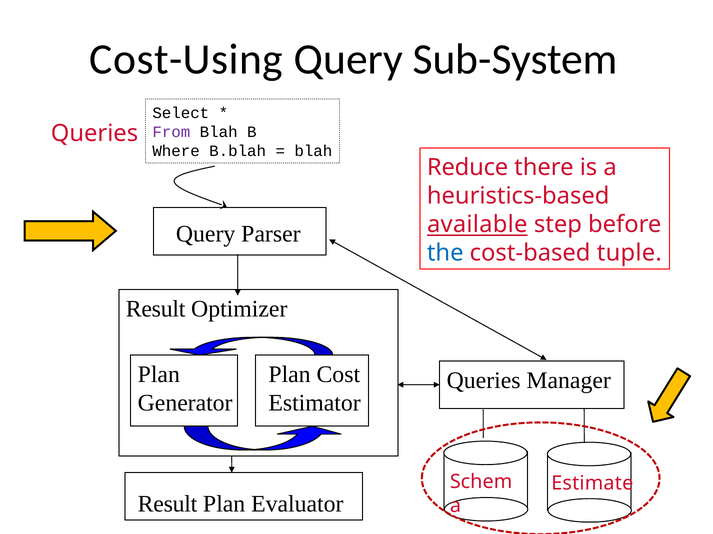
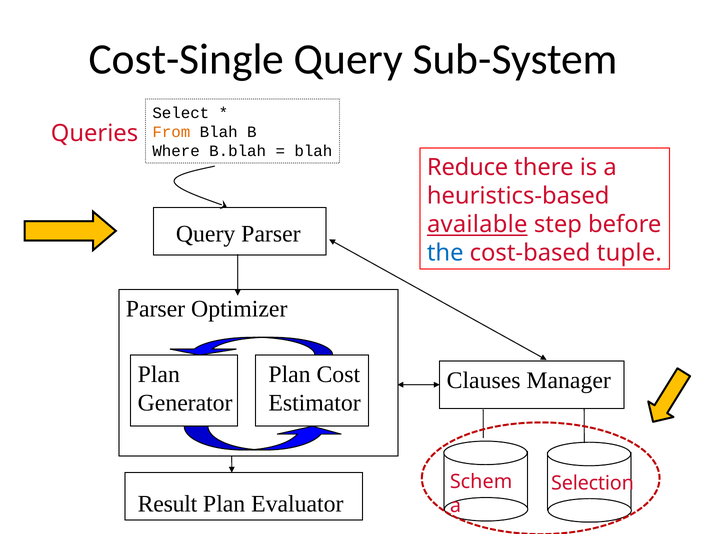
Cost-Using: Cost-Using -> Cost-Single (186, 59)
From colour: purple -> orange (171, 132)
Result: Result -> Parser (155, 310)
Queries: Queries -> Clauses (484, 381)
Estimate: Estimate -> Selection (592, 484)
